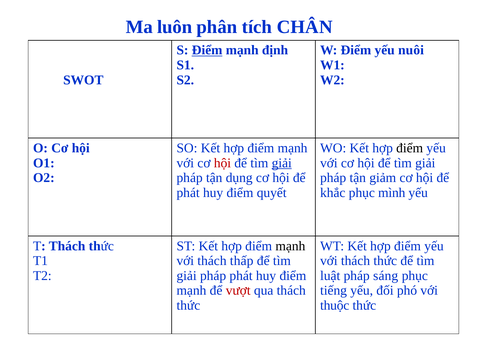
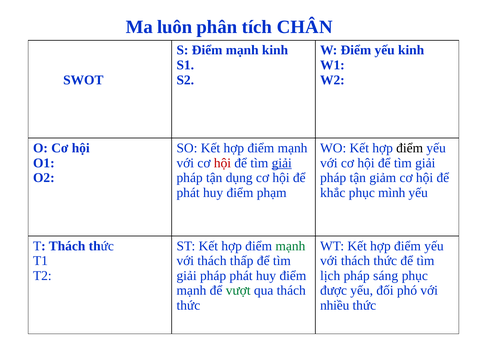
Điểm underline: present -> none (207, 50)
mạnh định: định -> kinh (275, 50)
yếu nuôi: nuôi -> kinh (411, 50)
quyết: quyết -> phạm (272, 193)
mạnh colour: black -> green (290, 246)
luật: luật -> lịch (330, 276)
vượt colour: red -> green (238, 291)
tiếng: tiếng -> được (334, 291)
thuộc: thuộc -> nhiều (335, 306)
